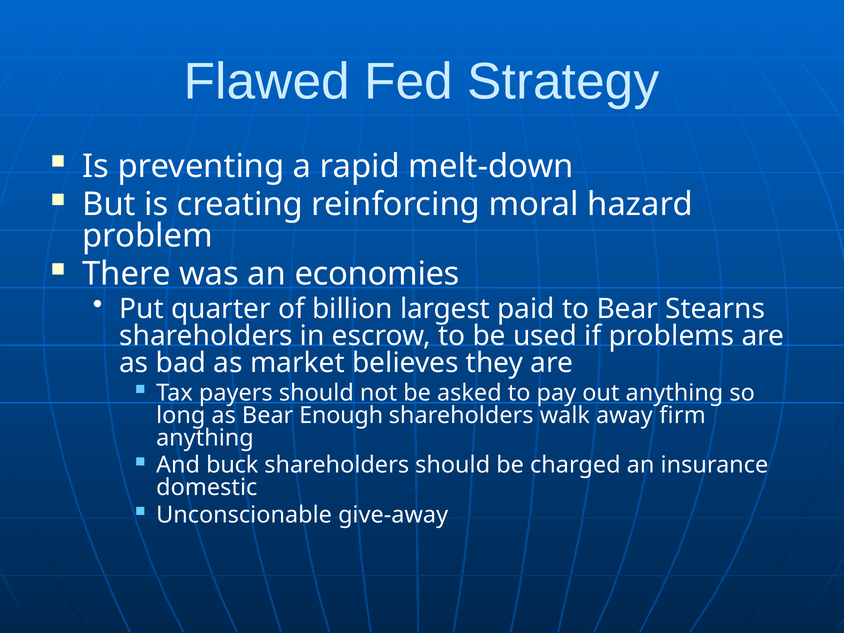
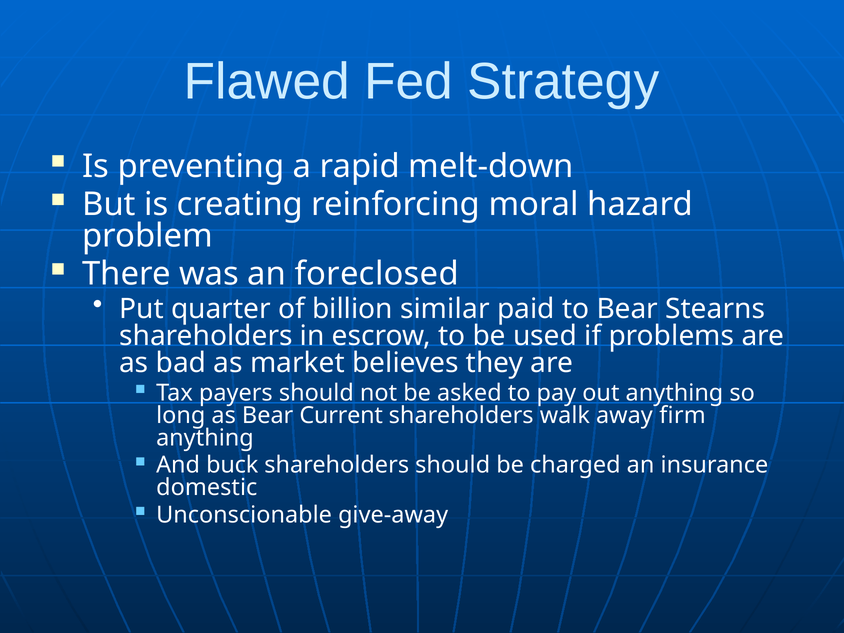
economies: economies -> foreclosed (377, 274)
largest: largest -> similar (445, 309)
Enough: Enough -> Current (341, 415)
